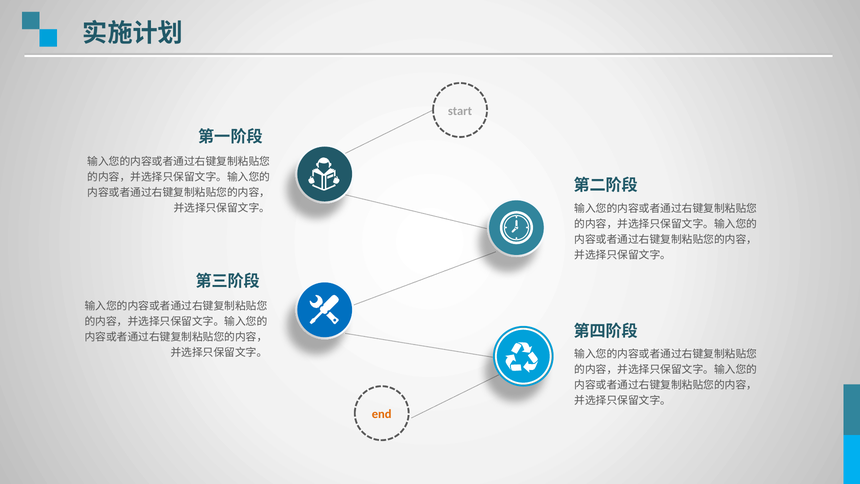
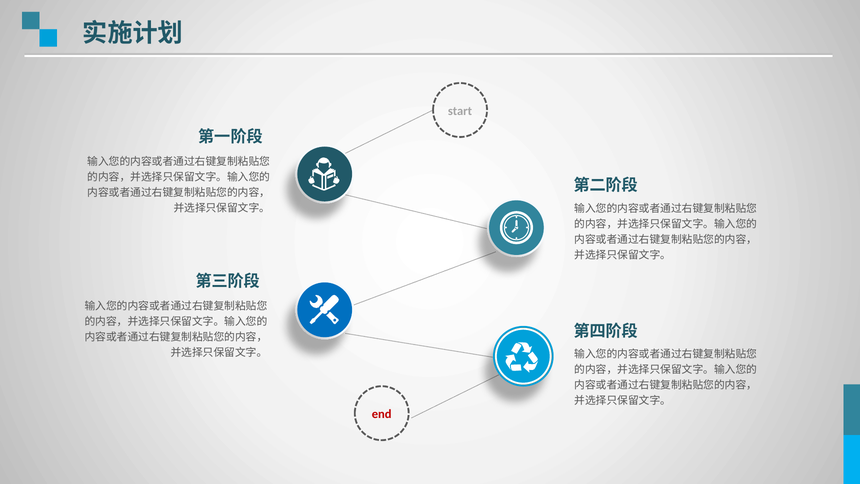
end colour: orange -> red (382, 414)
